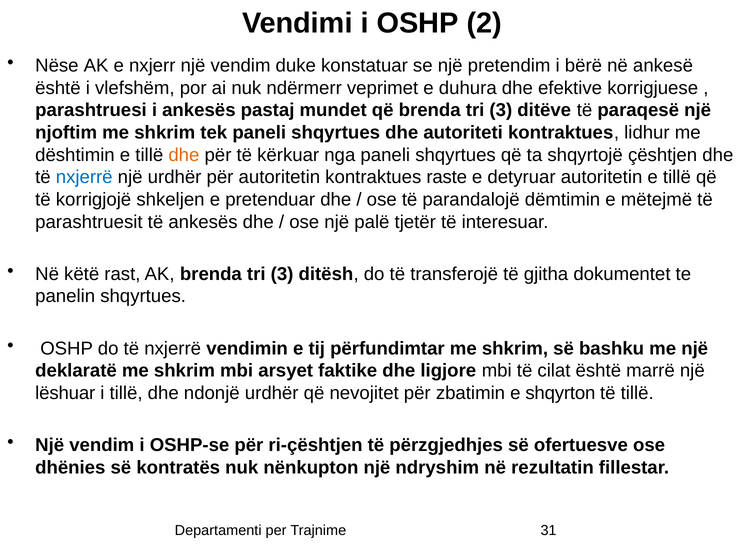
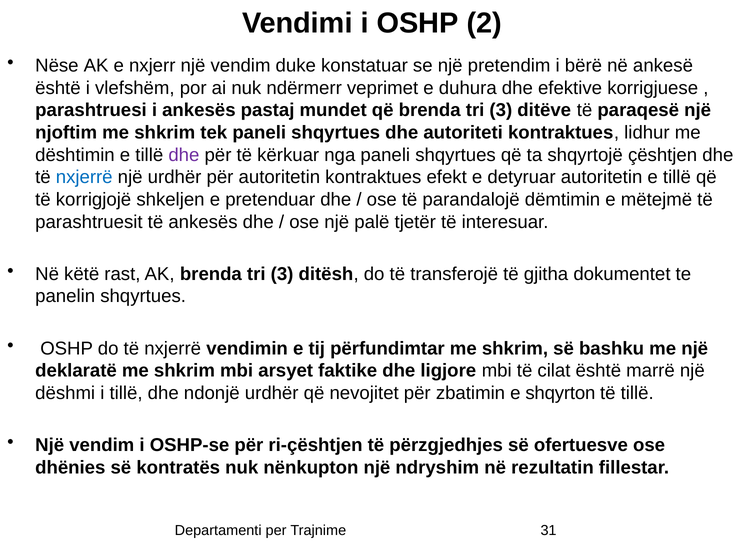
dhe colour: orange -> purple (184, 155)
raste: raste -> efekt (447, 177)
lëshuar: lëshuar -> dëshmi (65, 393)
